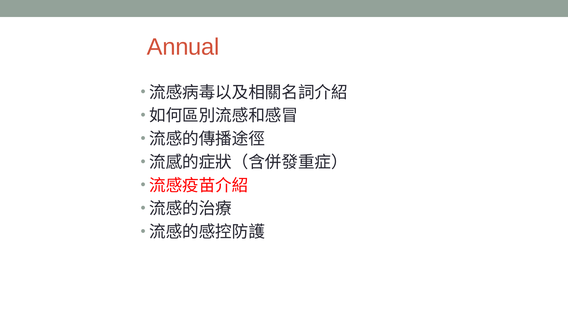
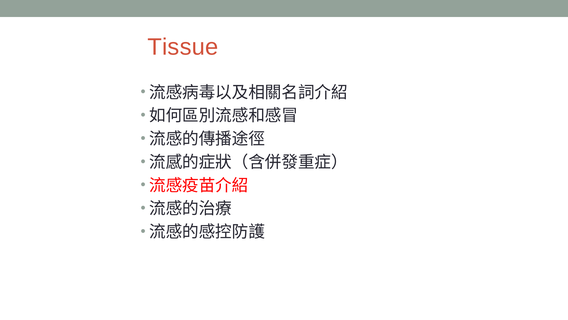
Annual: Annual -> Tissue (183, 47)
